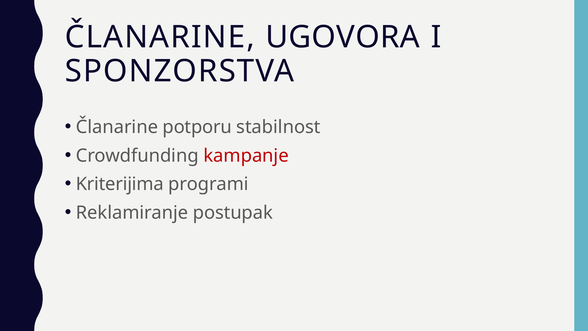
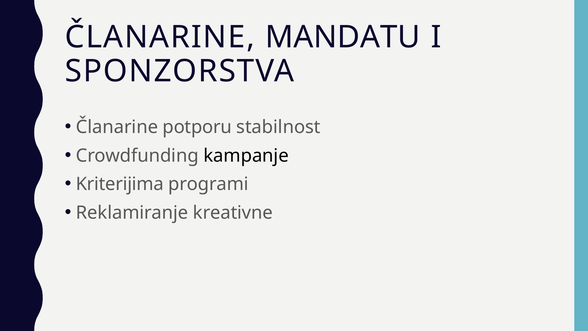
UGOVORA: UGOVORA -> MANDATU (343, 37)
kampanje colour: red -> black (246, 156)
postupak: postupak -> kreativne (233, 213)
